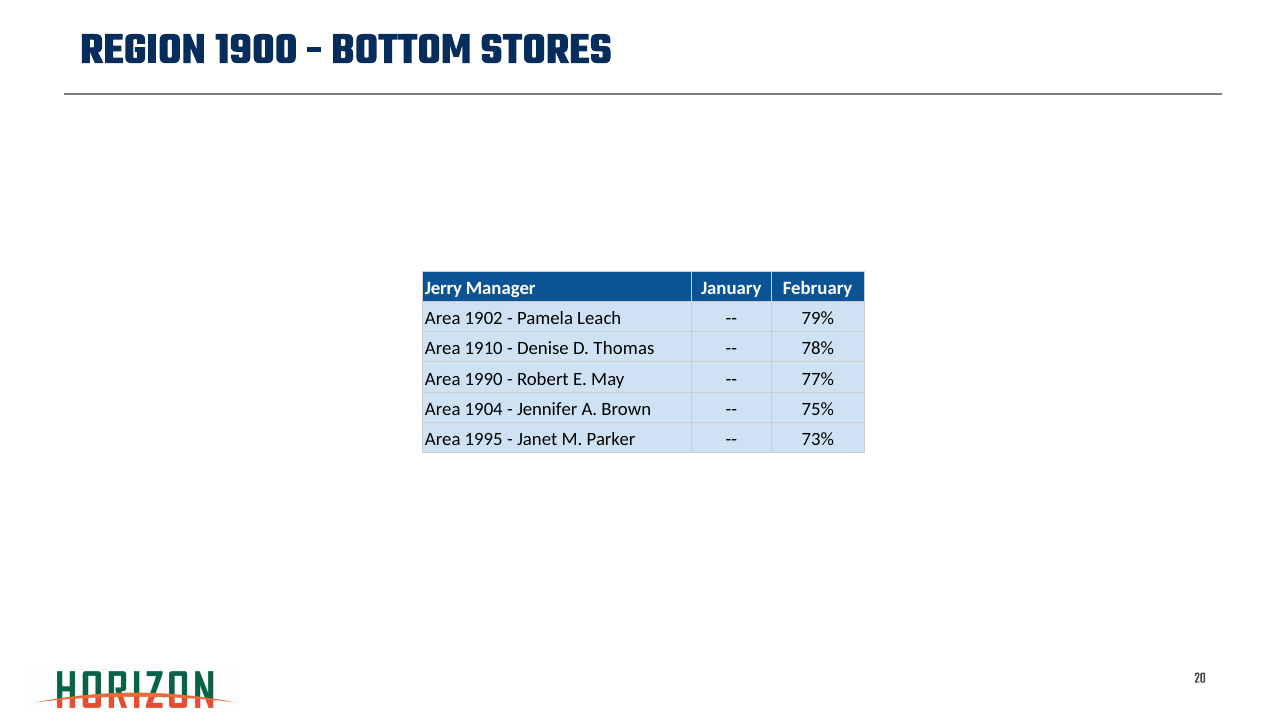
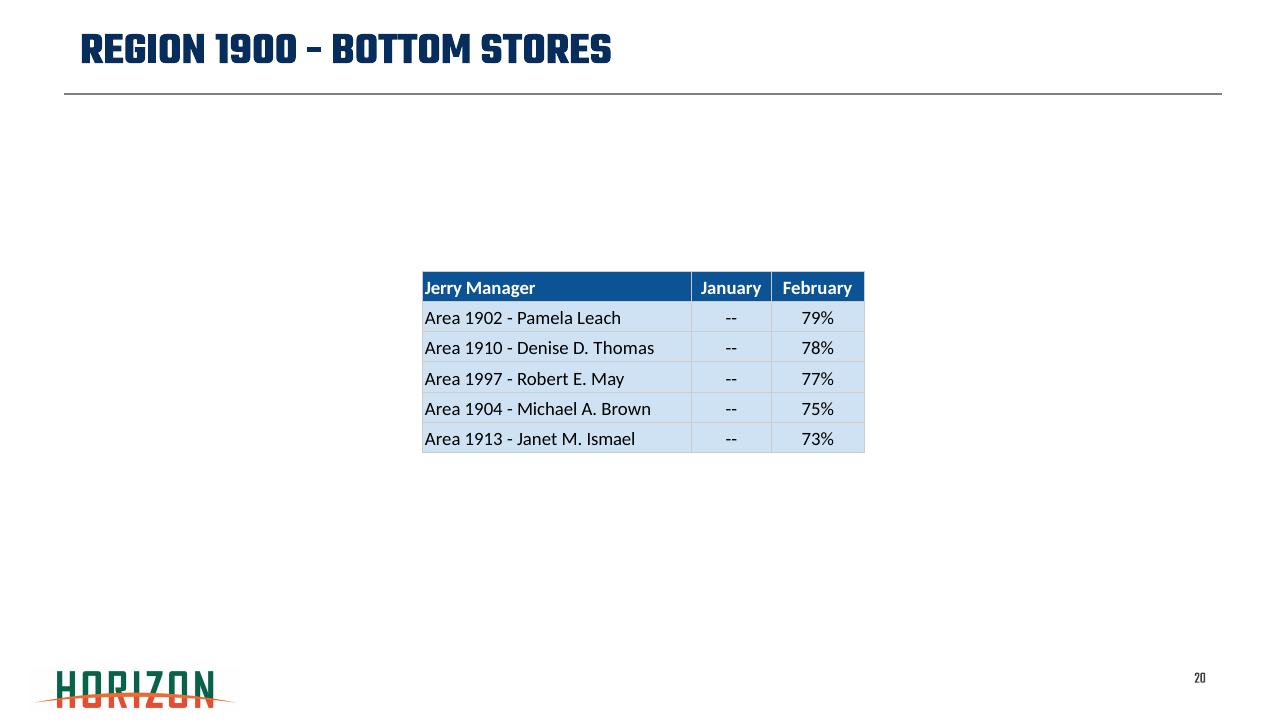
1990: 1990 -> 1997 (484, 379)
Jennifer: Jennifer -> Michael (547, 409)
1995: 1995 -> 1913 (484, 439)
Parker: Parker -> Ismael (611, 439)
